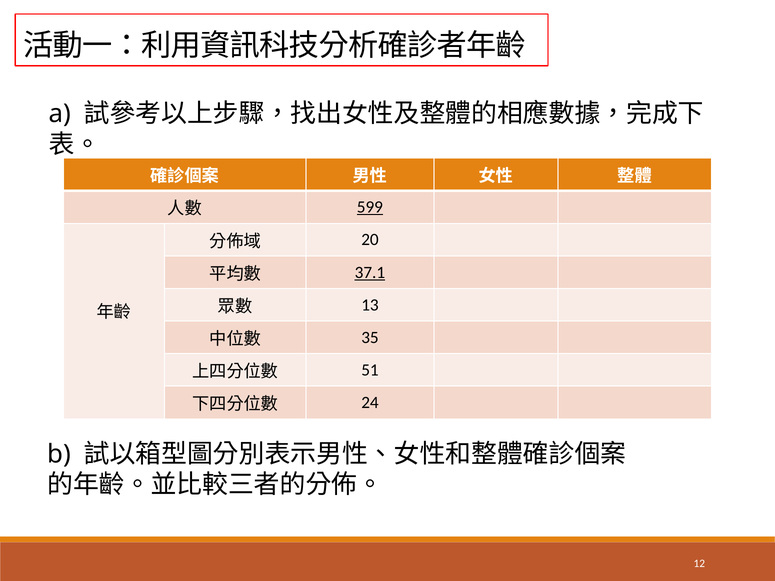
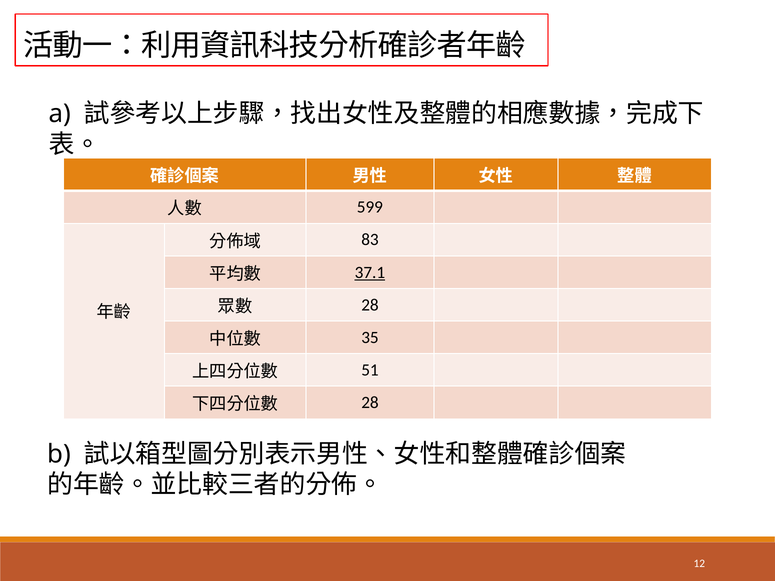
599 underline: present -> none (370, 207)
20: 20 -> 83 (370, 240)
13: 13 -> 28 (370, 305)
24: 24 -> 28 (370, 403)
